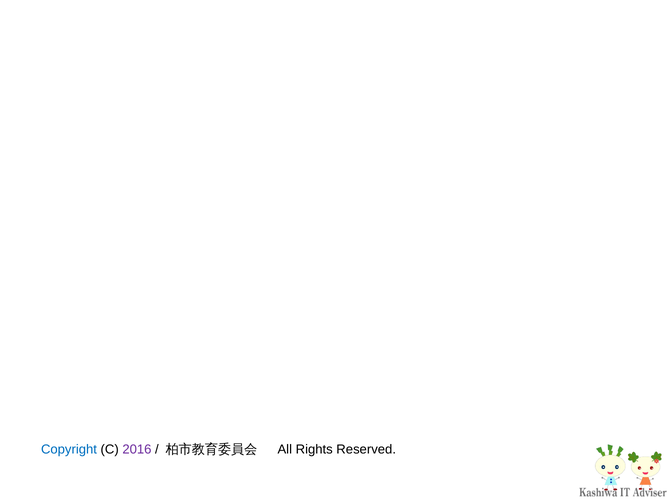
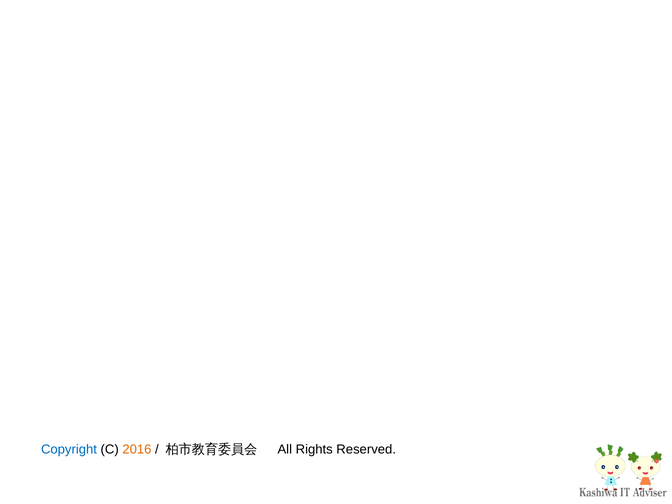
2016 colour: purple -> orange (137, 449)
